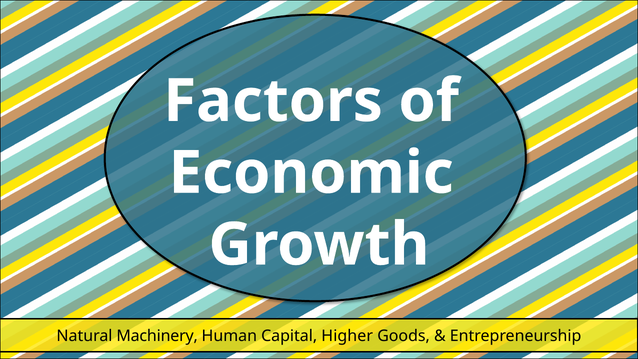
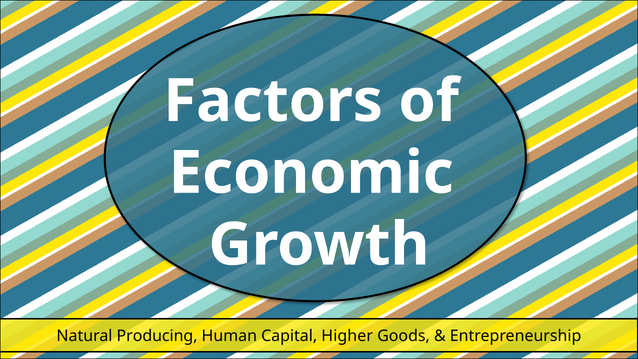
Machinery: Machinery -> Producing (157, 336)
